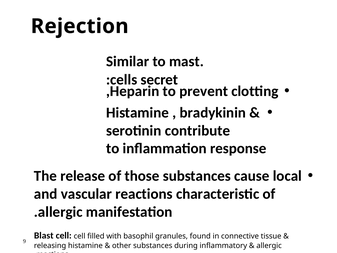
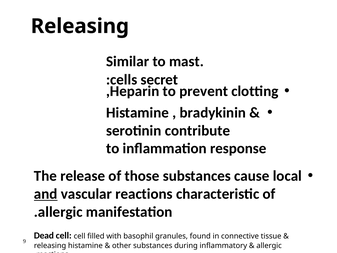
Rejection: Rejection -> Releasing (80, 26)
and underline: none -> present (46, 194)
Blast: Blast -> Dead (44, 235)
